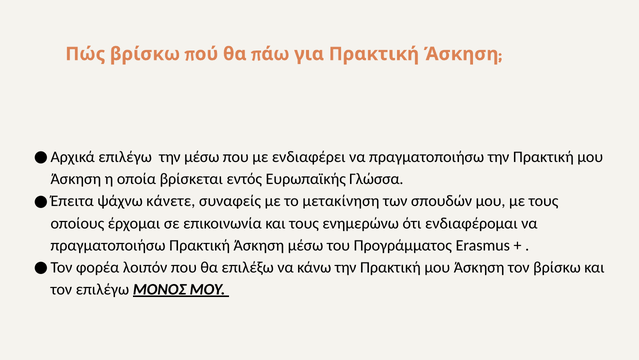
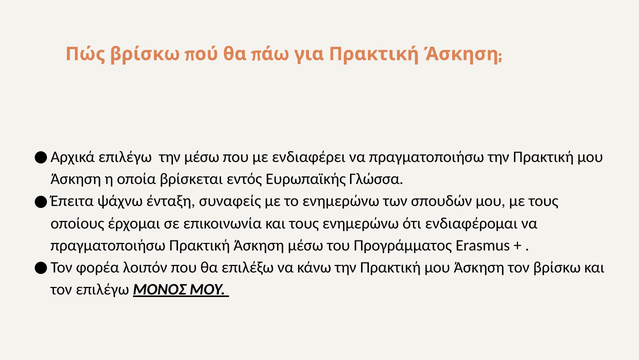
κάνετε: κάνετε -> ένταξη (171, 201)
το μετακίνηση: μετακίνηση -> ενημερώνω (341, 201)
